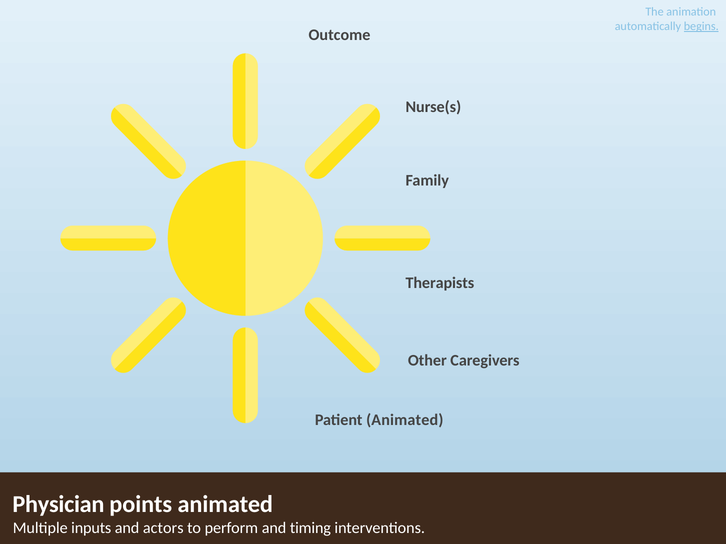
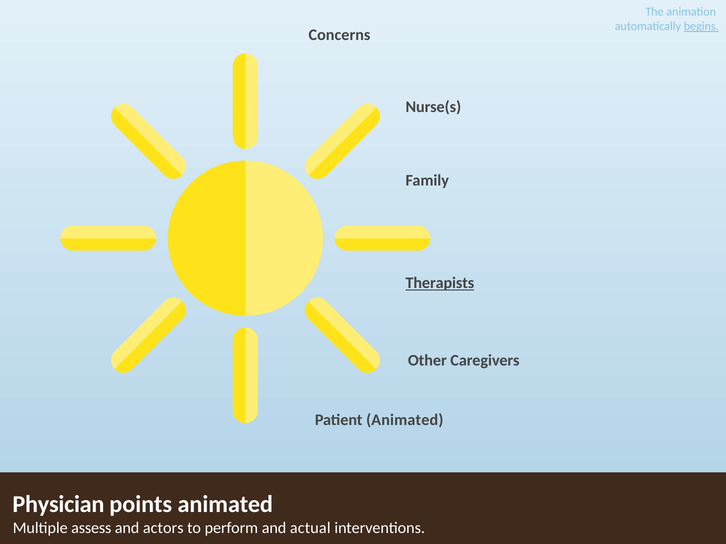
Outcome: Outcome -> Concerns (339, 35)
Therapists underline: none -> present (440, 283)
inputs: inputs -> assess (91, 528)
timing: timing -> actual (310, 528)
